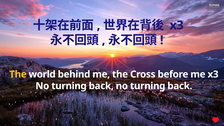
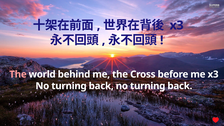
The colour: yellow -> pink (18, 74)
